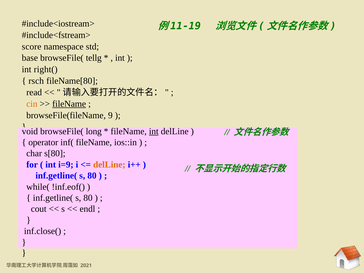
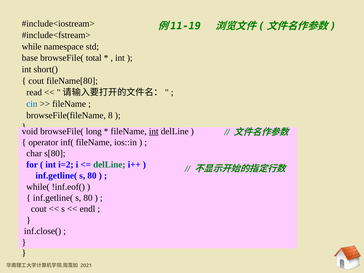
score: score -> while (32, 47)
tellg: tellg -> total (94, 58)
right(: right( -> short( (46, 69)
rsch: rsch -> cout (36, 81)
cin colour: orange -> blue (32, 104)
fileName underline: present -> none (69, 104)
9: 9 -> 8 (110, 115)
i=9: i=9 -> i=2 (66, 165)
delLine colour: orange -> green (109, 165)
